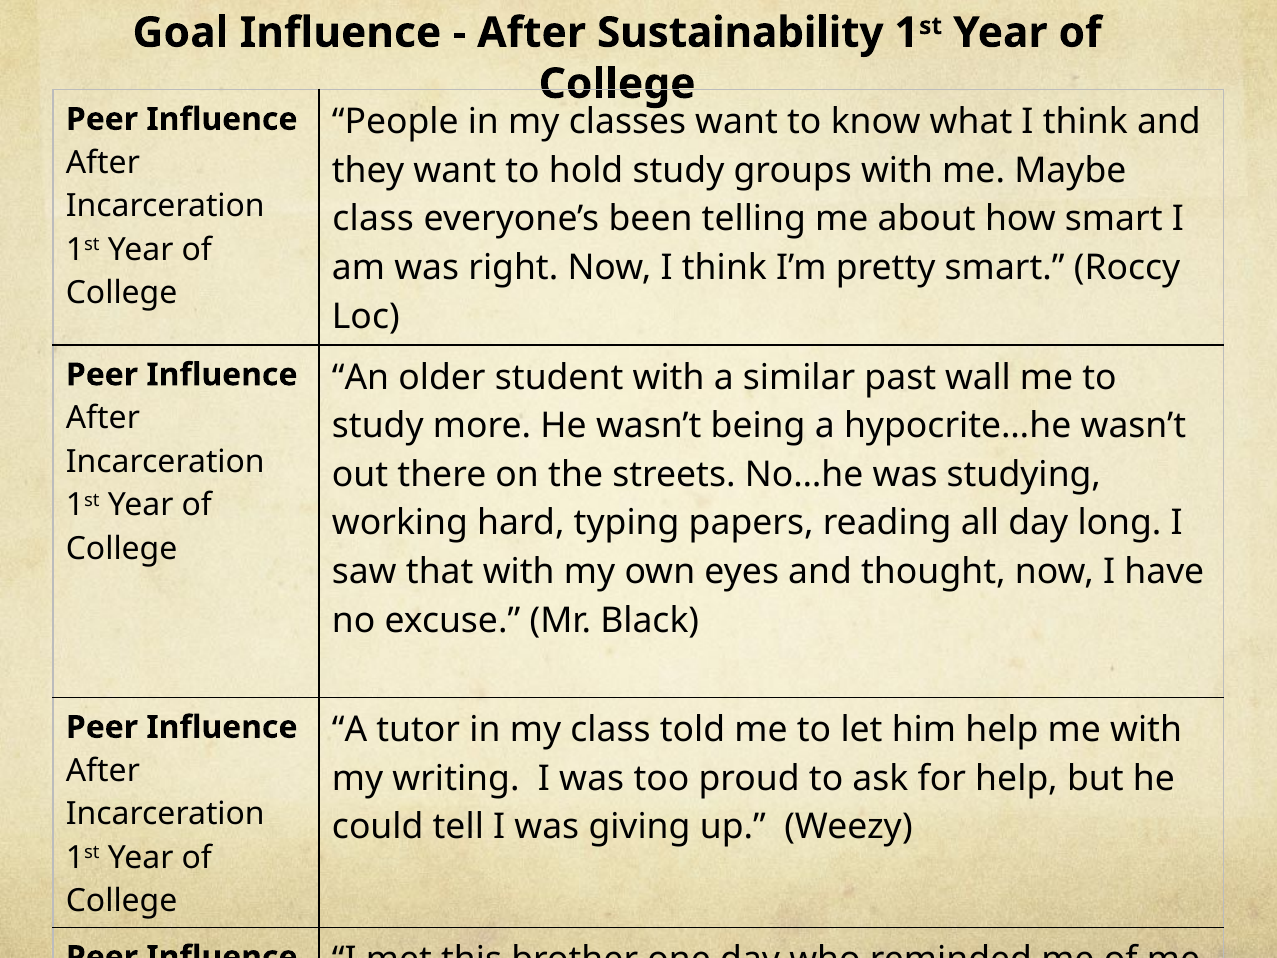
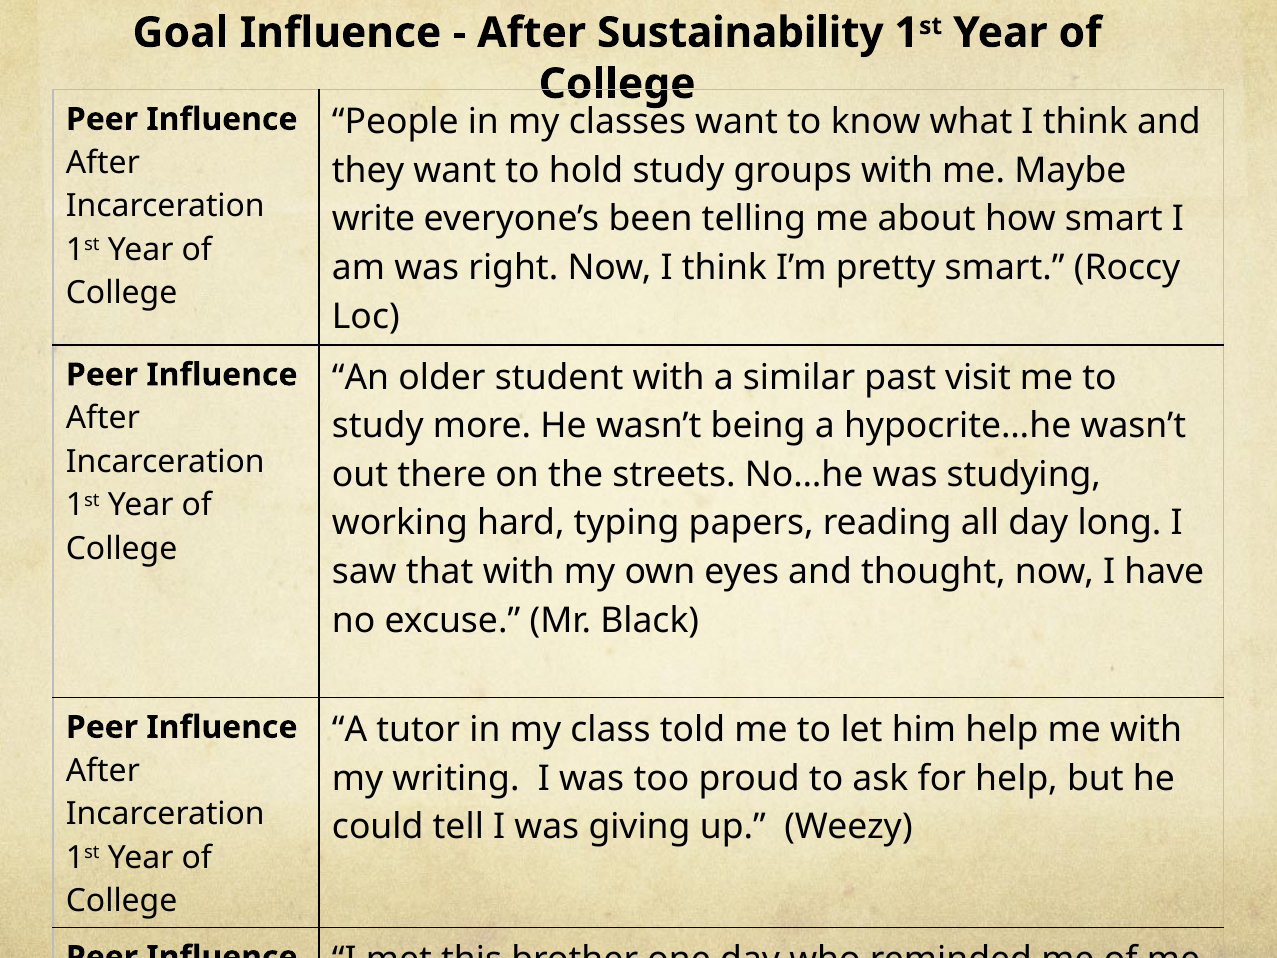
class: class -> write (373, 219)
wall: wall -> visit (978, 378)
